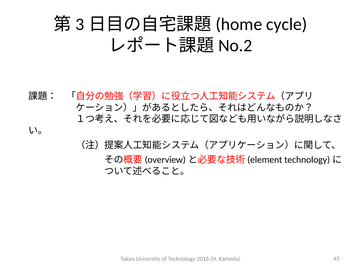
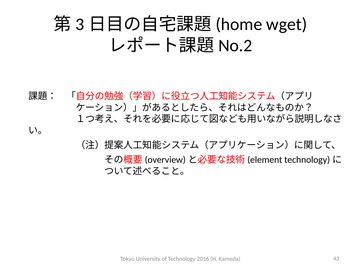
cycle: cycle -> wget (287, 24)
